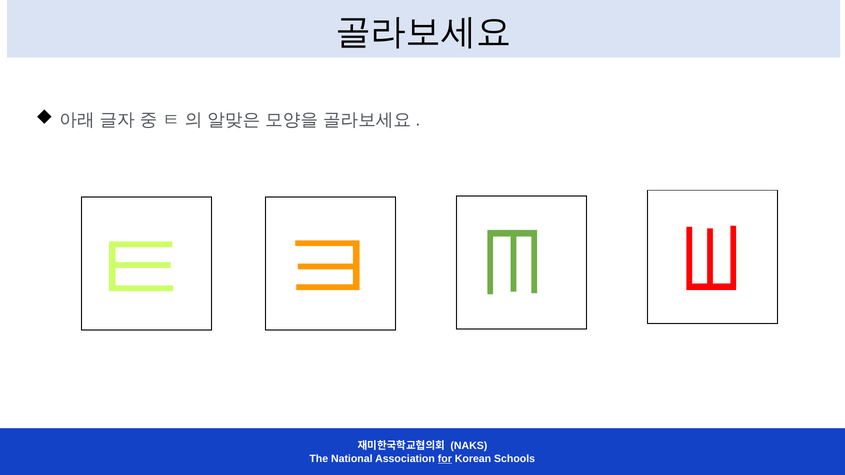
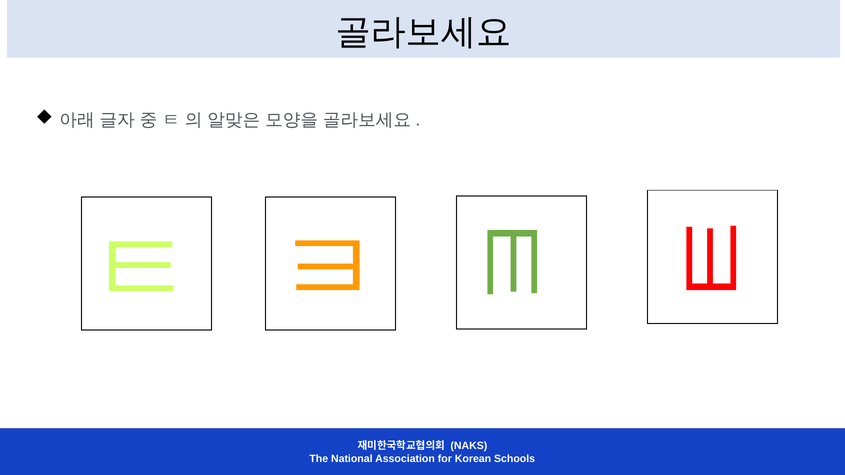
for underline: present -> none (445, 459)
